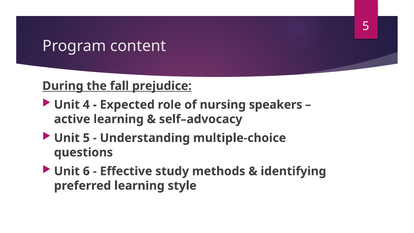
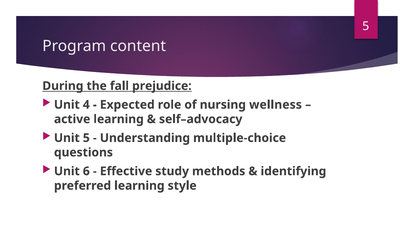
speakers: speakers -> wellness (275, 105)
